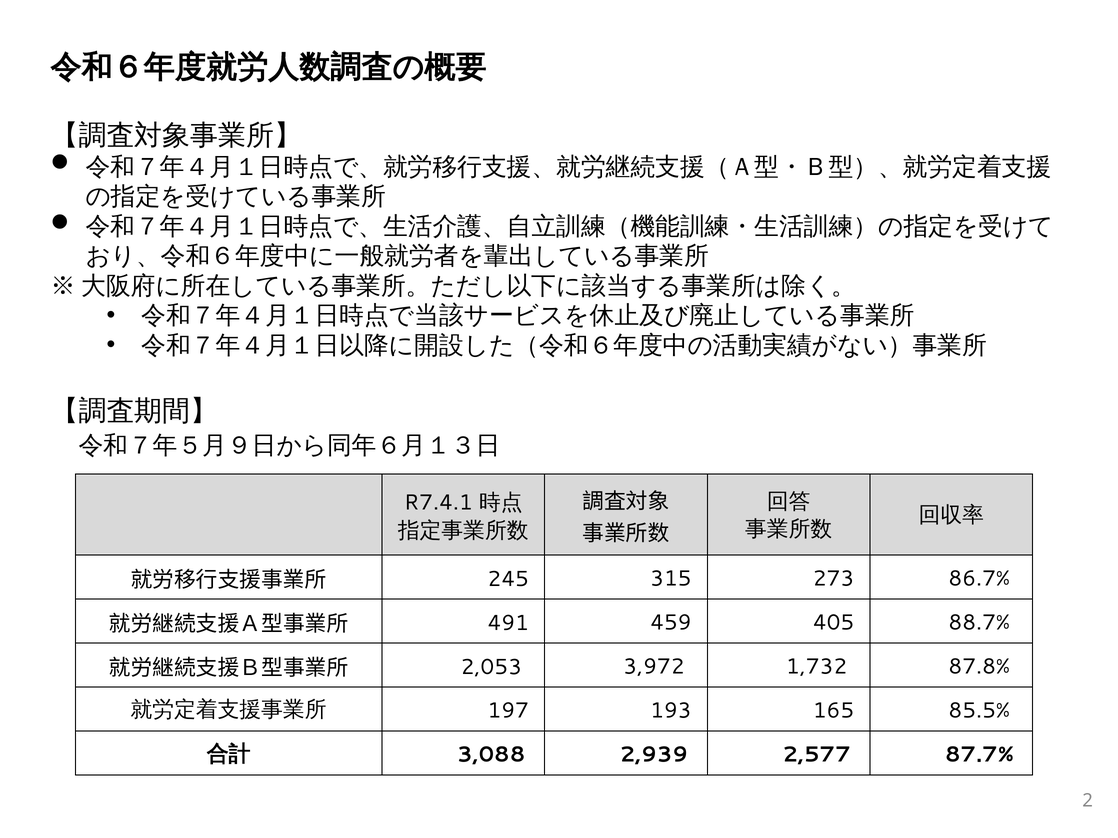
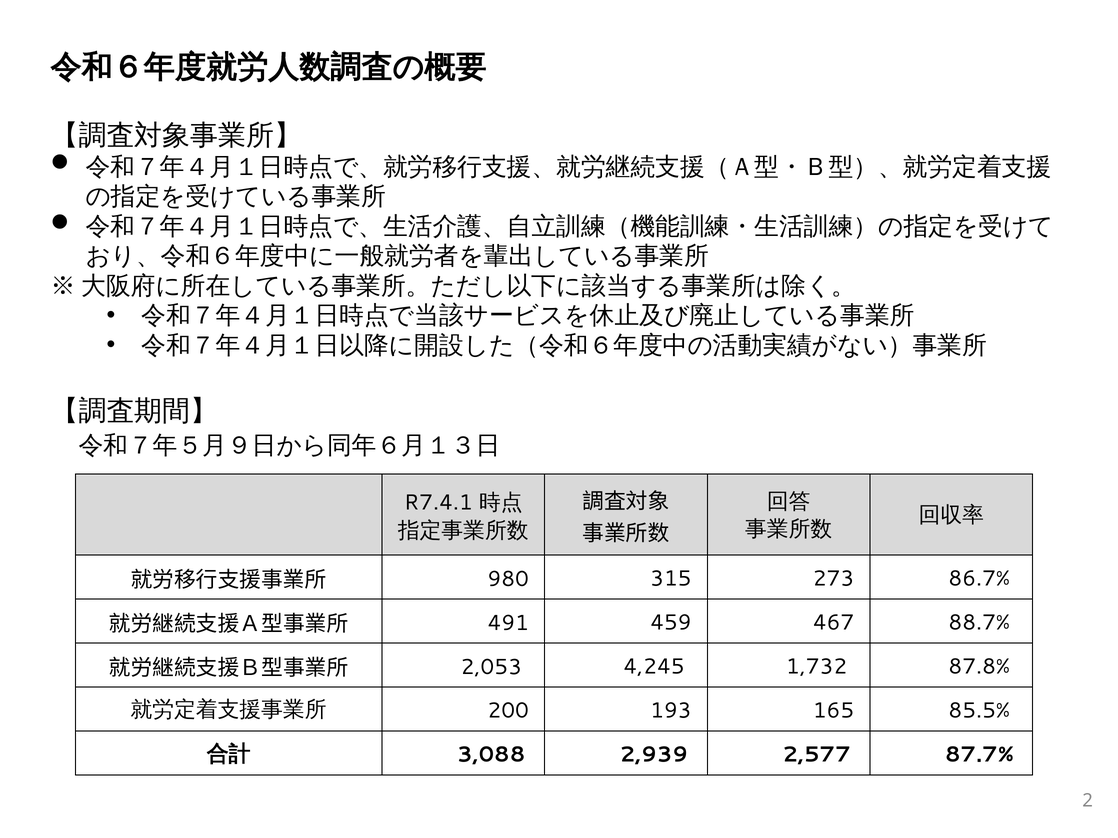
245: 245 -> 980 (508, 579)
405: 405 -> 467 (834, 623)
3,972: 3,972 -> 4,245 (654, 667)
197: 197 -> 200 (508, 711)
